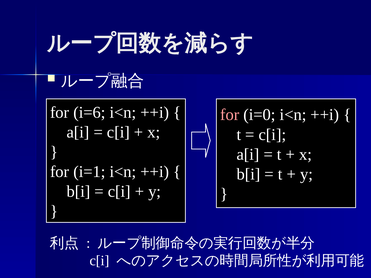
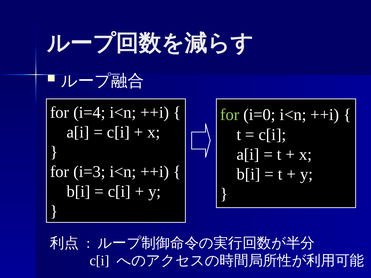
i=6: i=6 -> i=4 (89, 112)
for colour: pink -> light green (230, 115)
i=1: i=1 -> i=3 (89, 172)
